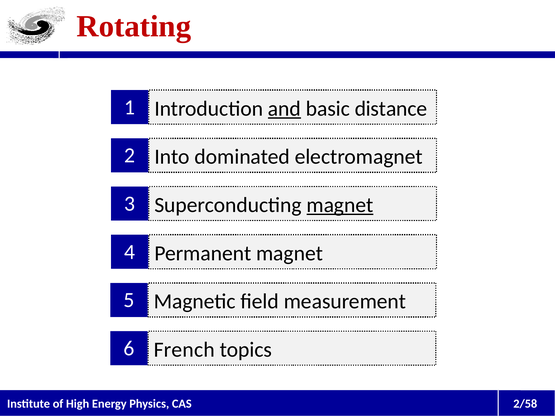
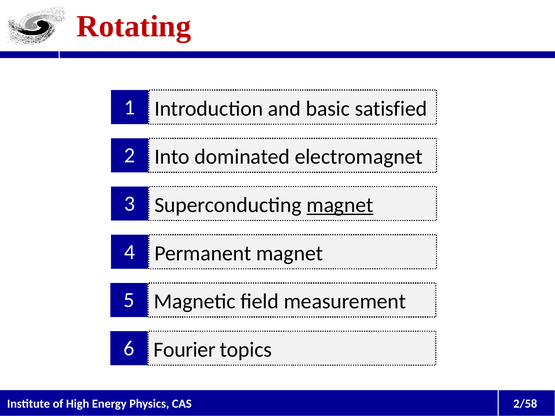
and underline: present -> none (284, 109)
distance: distance -> satisfied (391, 109)
French: French -> Fourier (185, 350)
